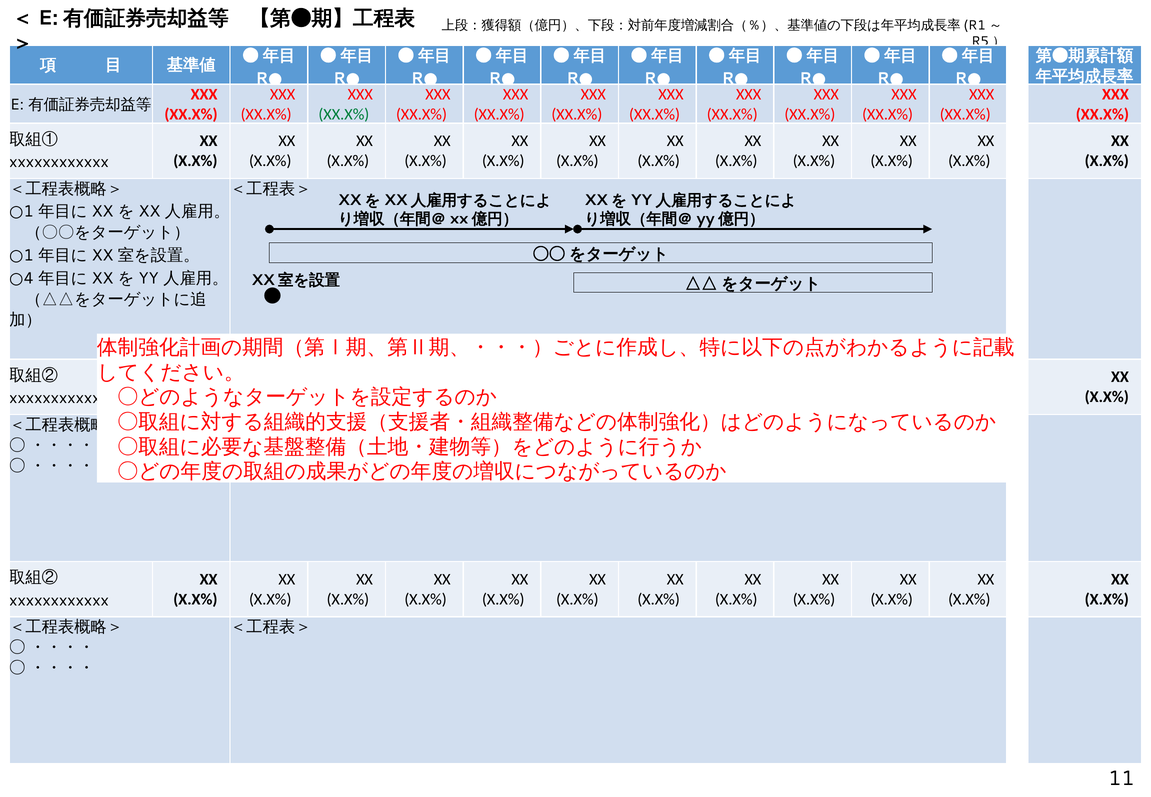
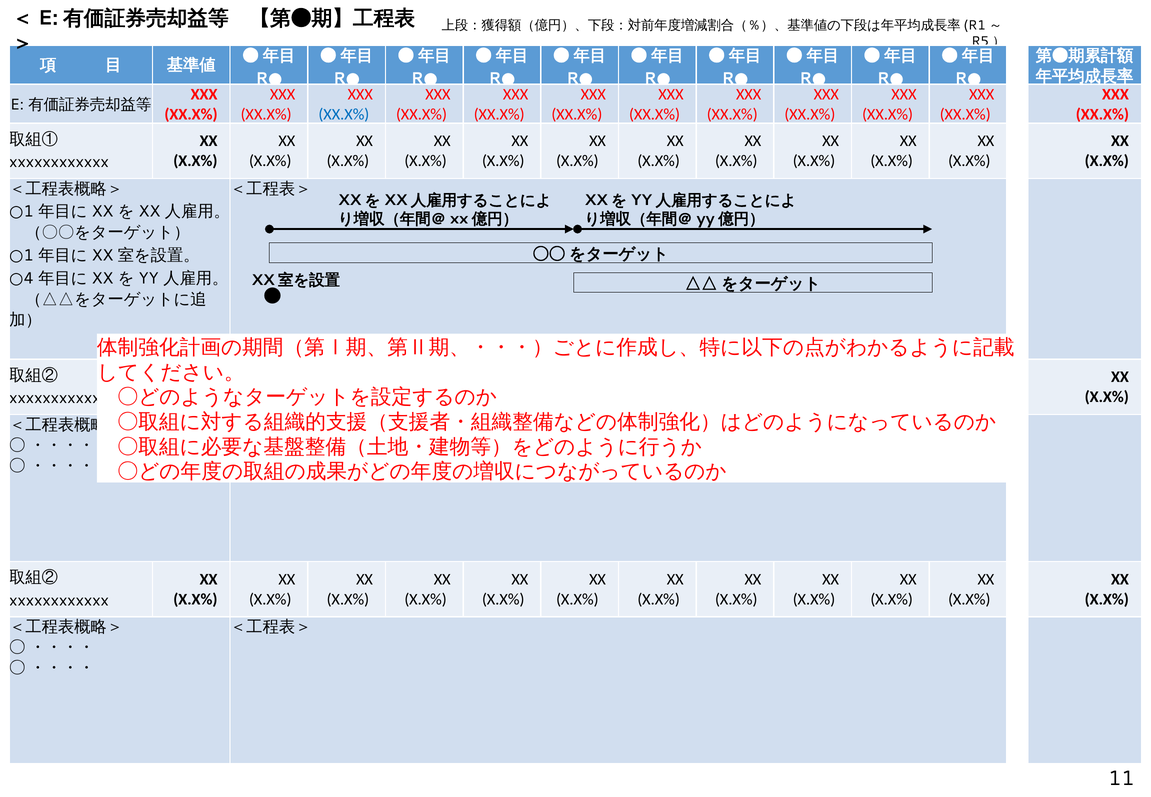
XX.X% colour: green -> blue (344, 114)
